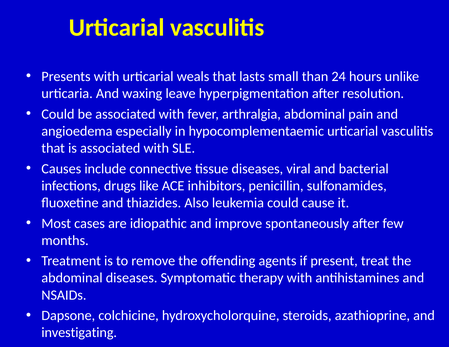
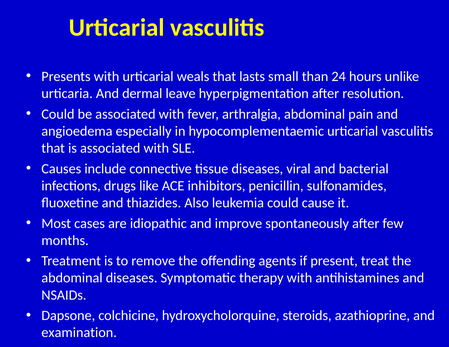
waxing: waxing -> dermal (142, 93)
investigating: investigating -> examination (79, 333)
